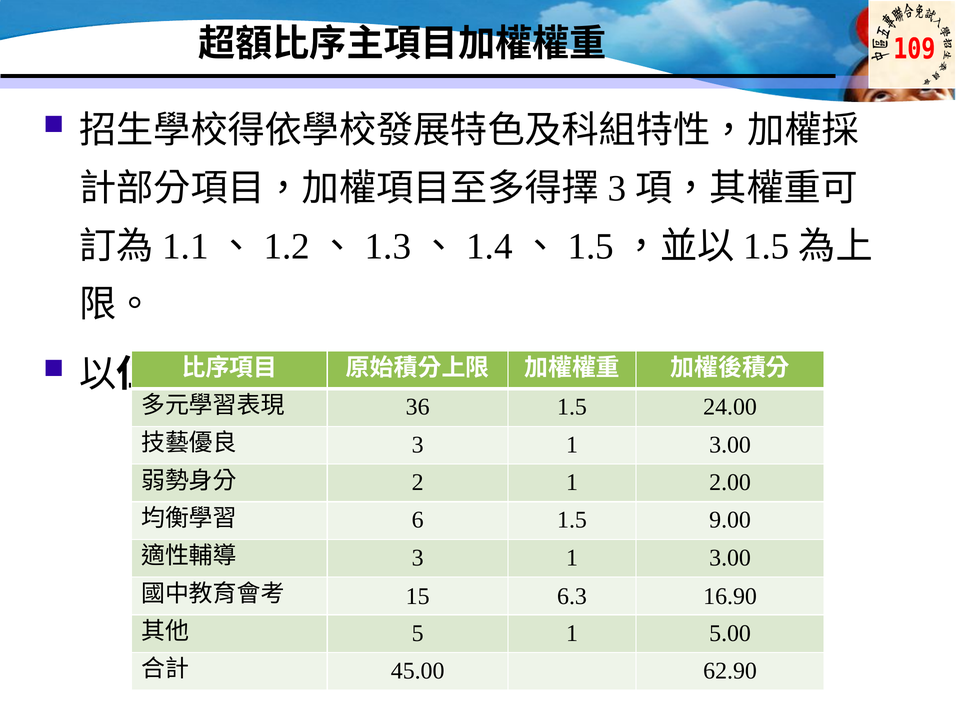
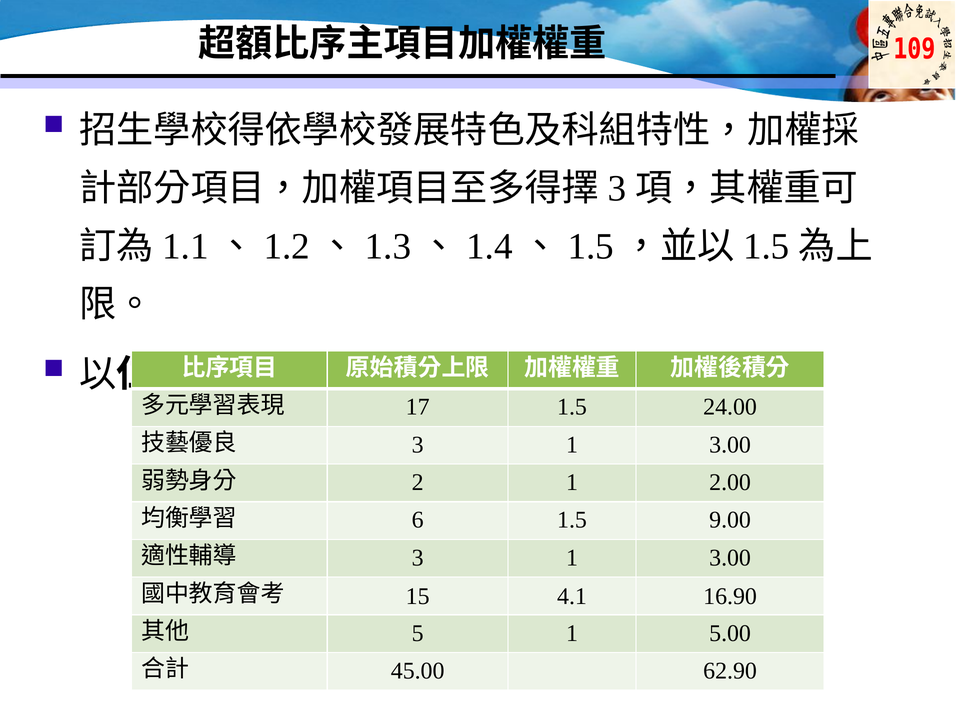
36: 36 -> 17 (418, 407)
6.3: 6.3 -> 4.1 (572, 596)
